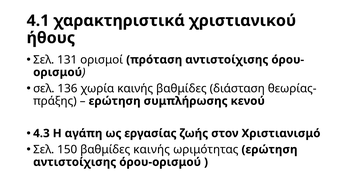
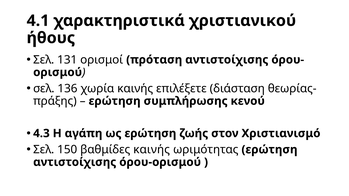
καινής βαθμίδες: βαθμίδες -> επιλέξετε (181, 89)
ως εργασίας: εργασίας -> ερώτηση (150, 134)
